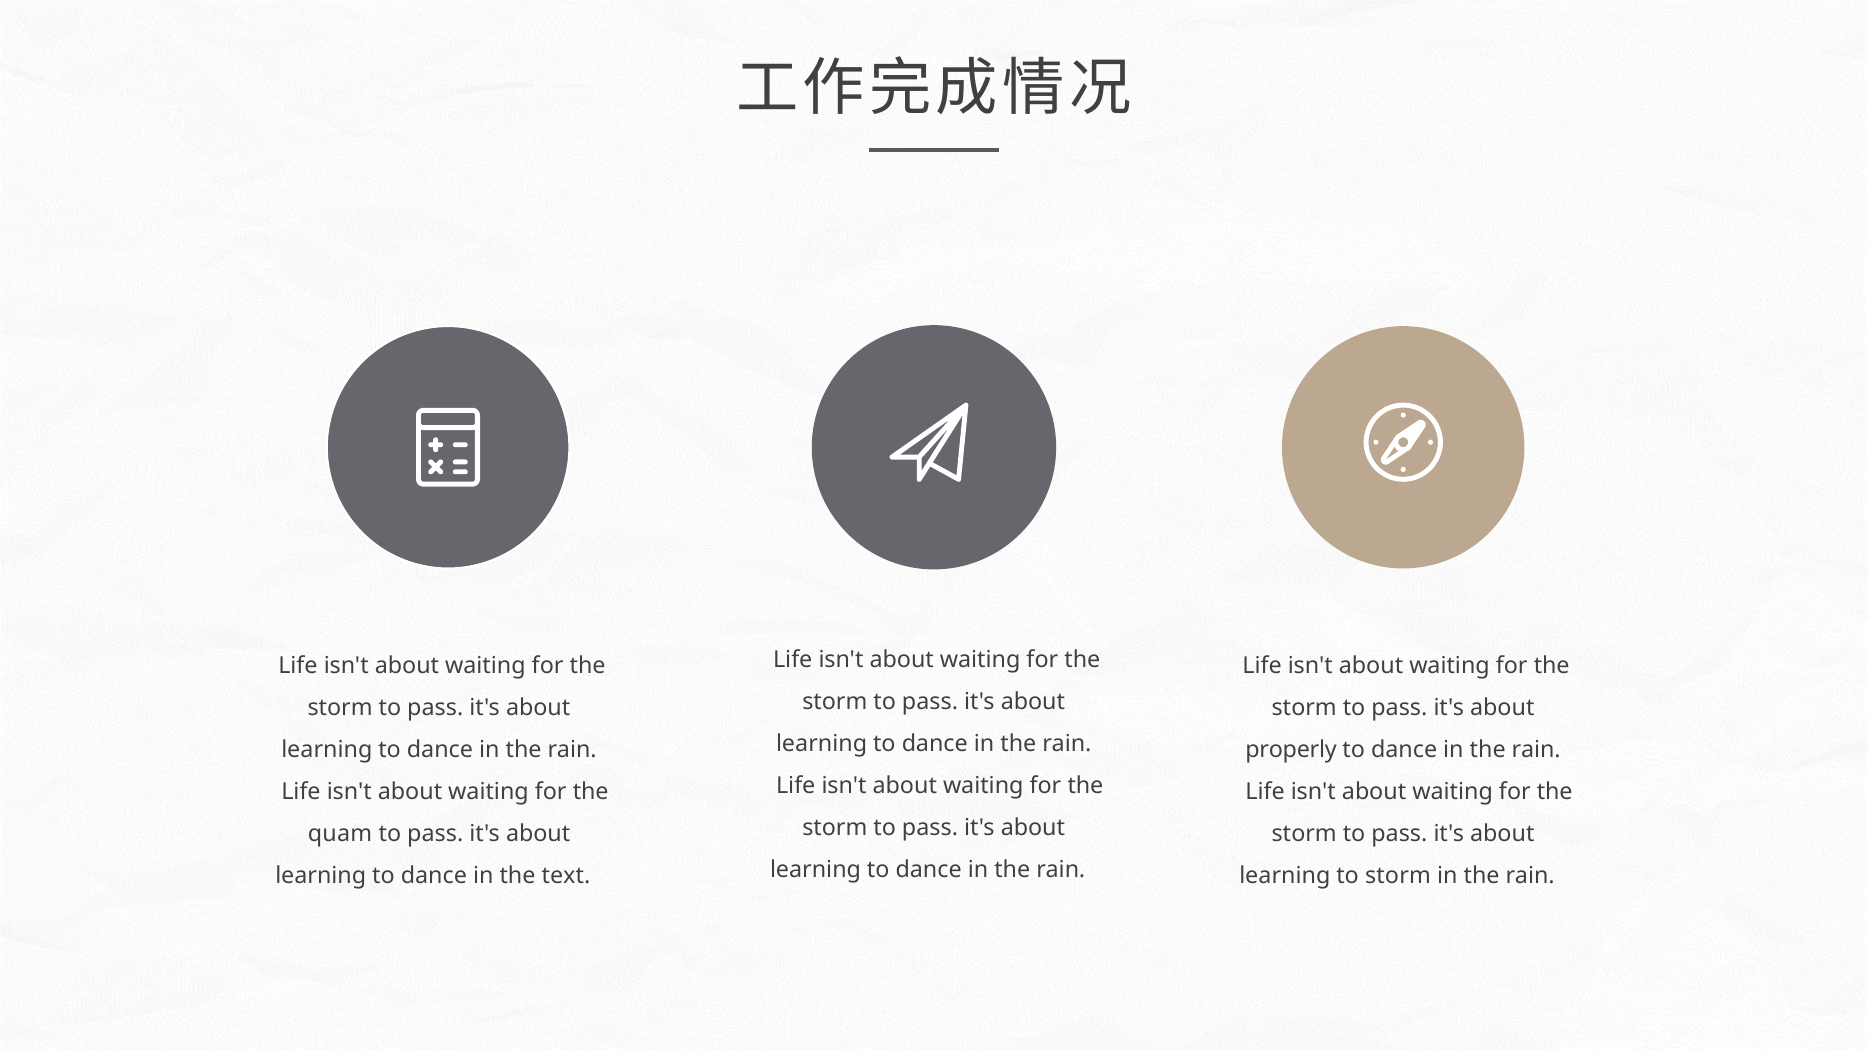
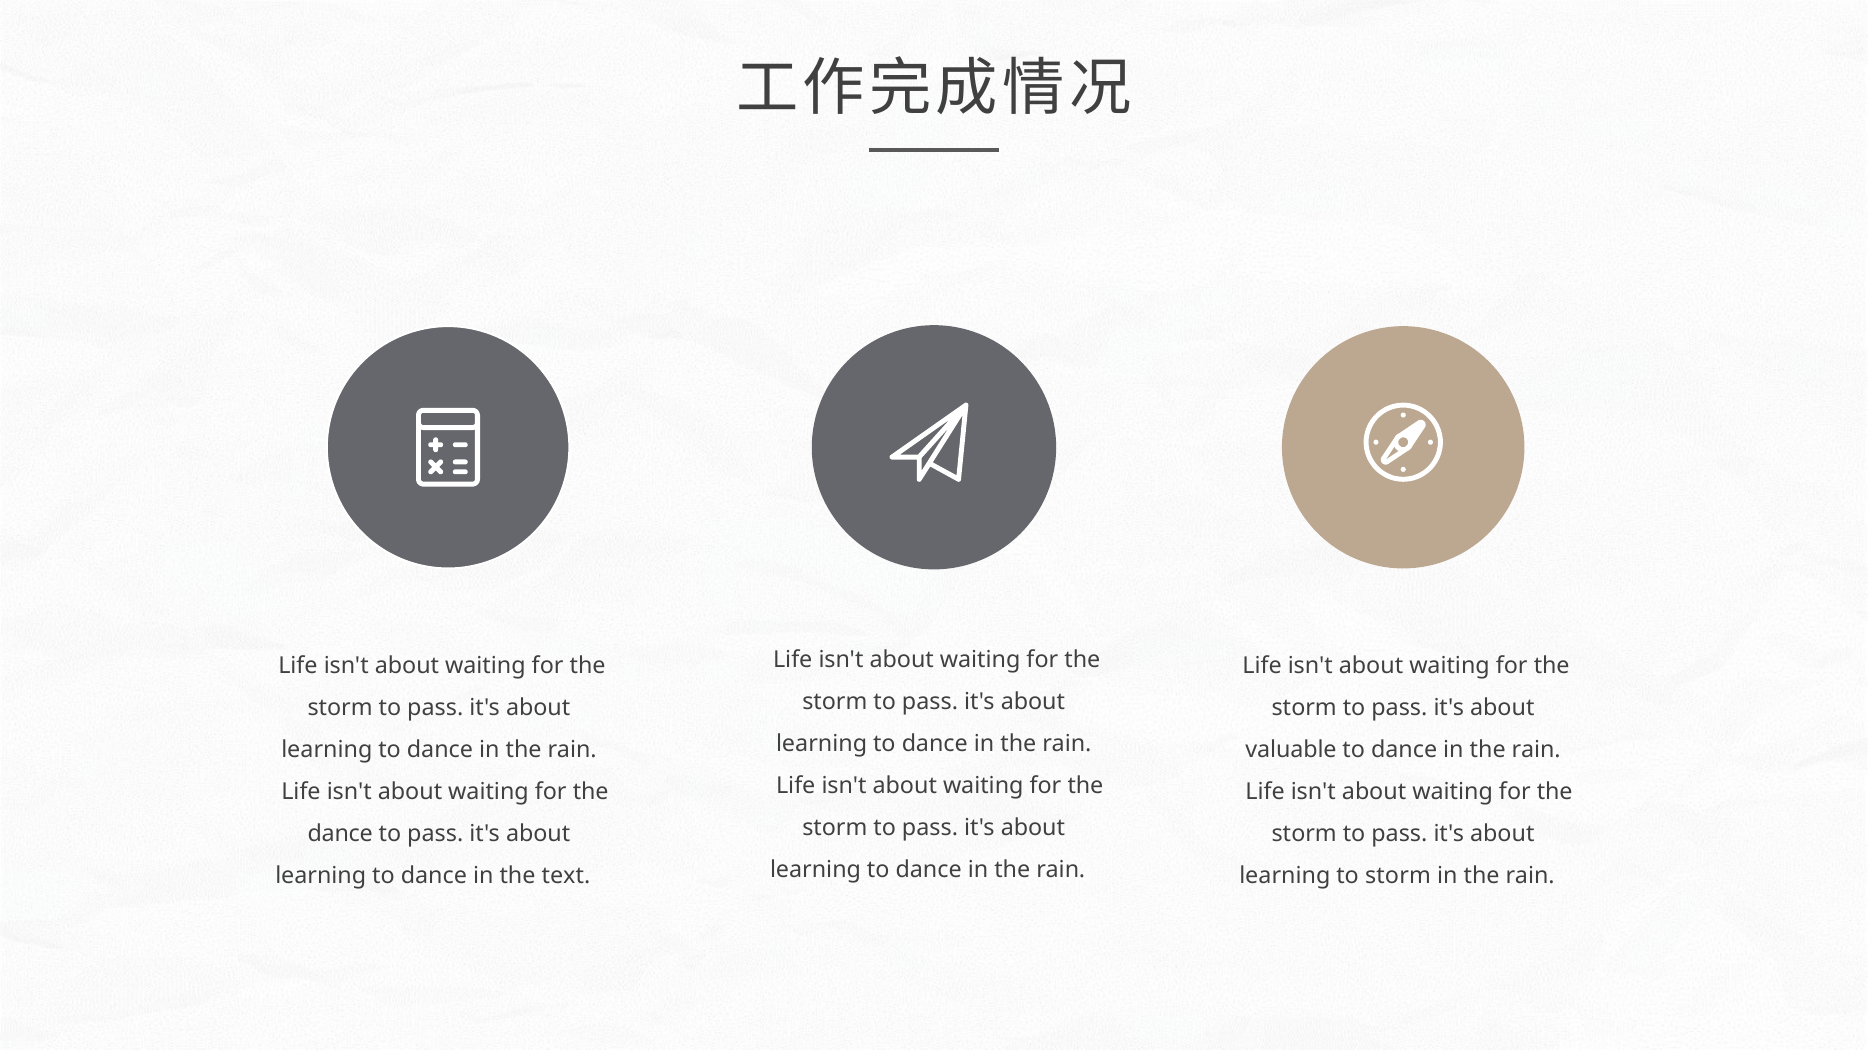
properly: properly -> valuable (1291, 751)
quam: quam -> dance (340, 835)
